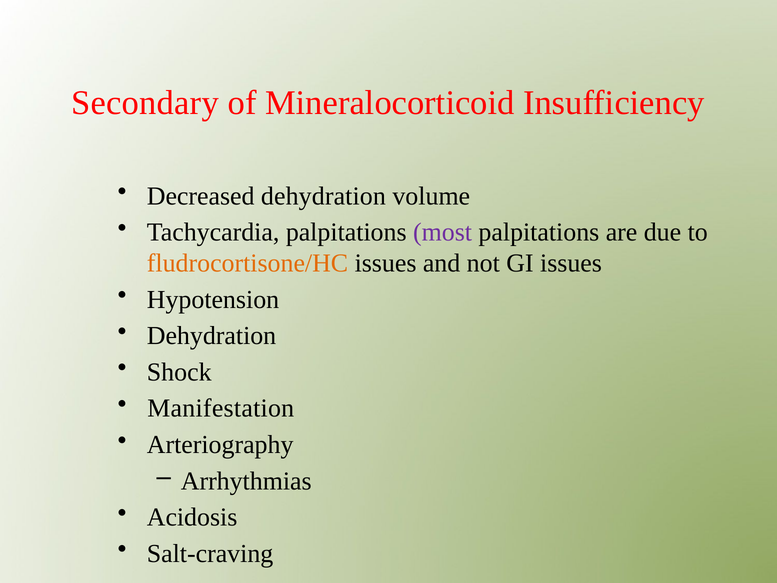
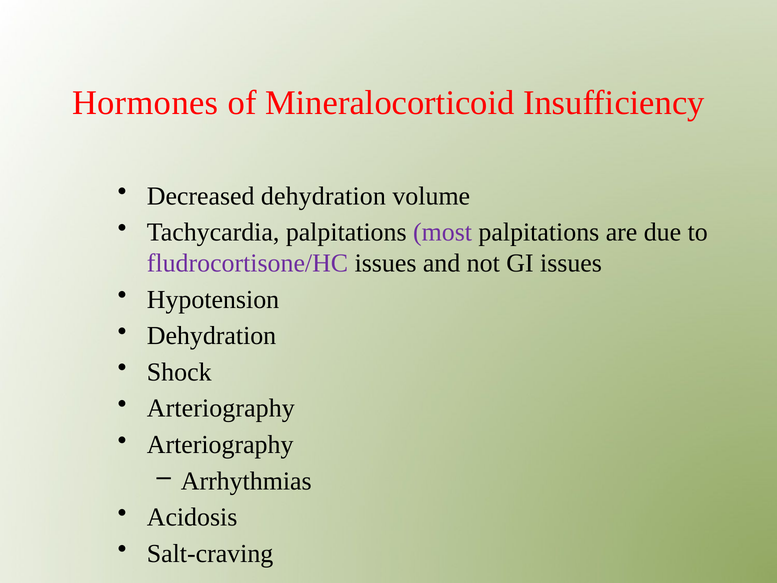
Secondary: Secondary -> Hormones (145, 103)
fludrocortisone/HC colour: orange -> purple (247, 263)
Manifestation: Manifestation -> Arteriography (221, 408)
